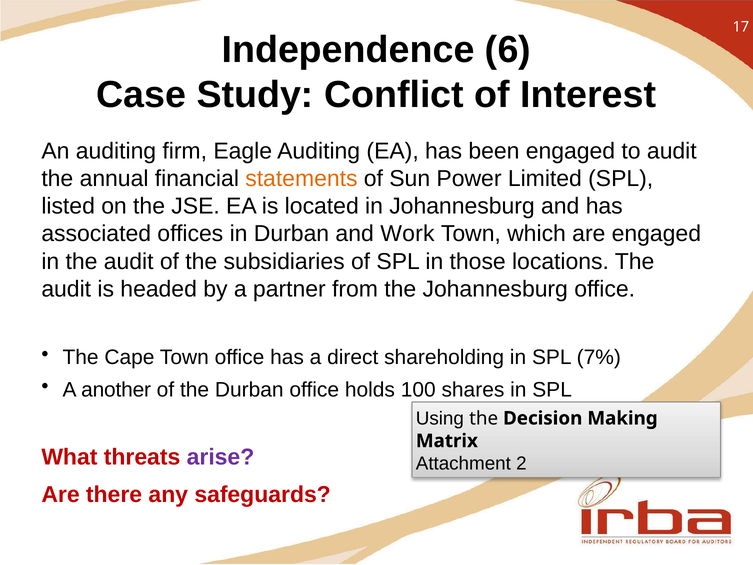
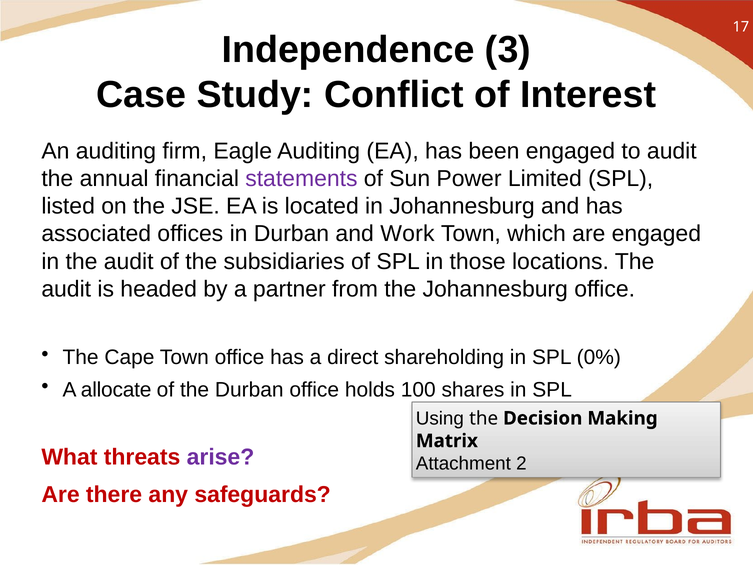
6: 6 -> 3 (508, 50)
statements colour: orange -> purple (301, 178)
7%: 7% -> 0% (599, 357)
another: another -> allocate (116, 390)
